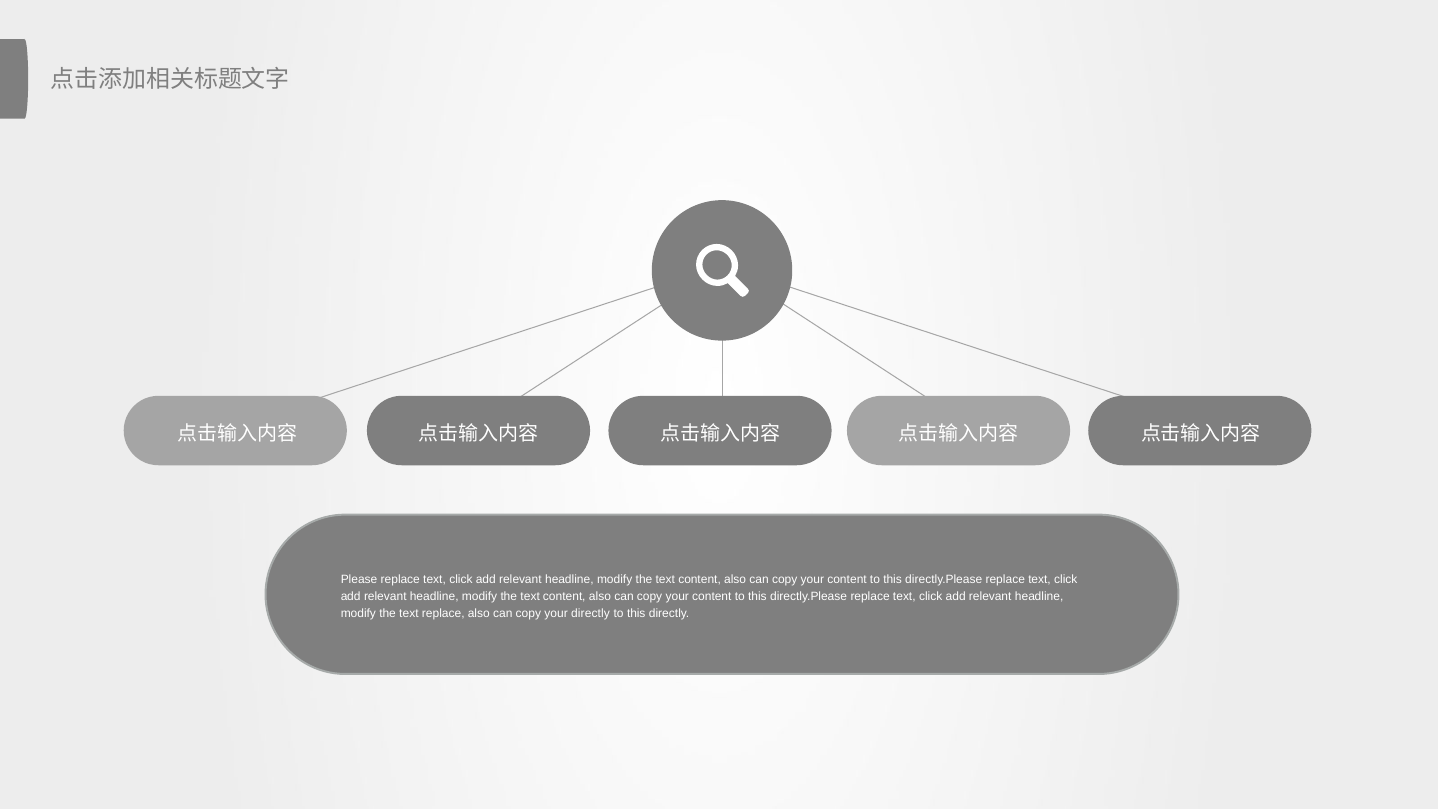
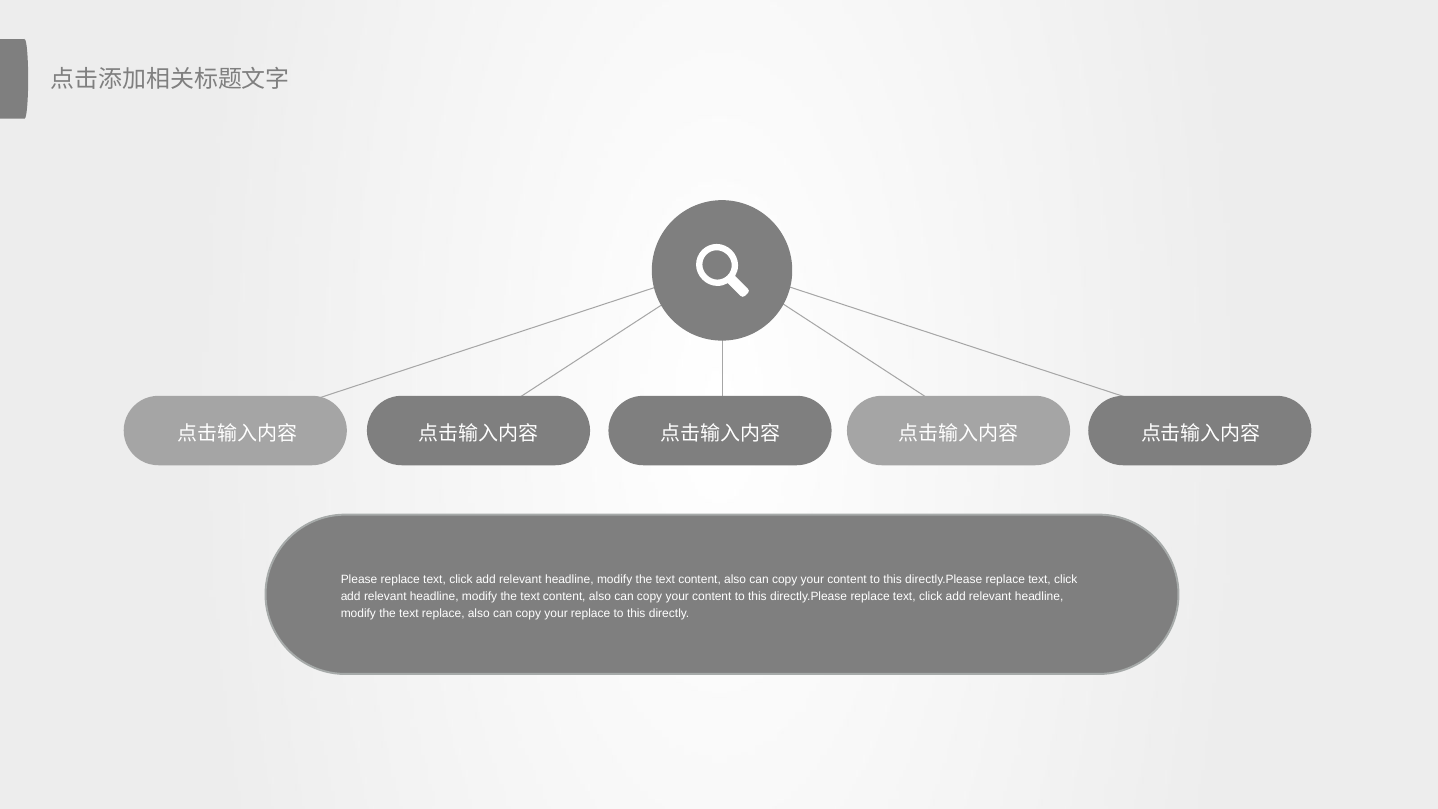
your directly: directly -> replace (591, 614)
